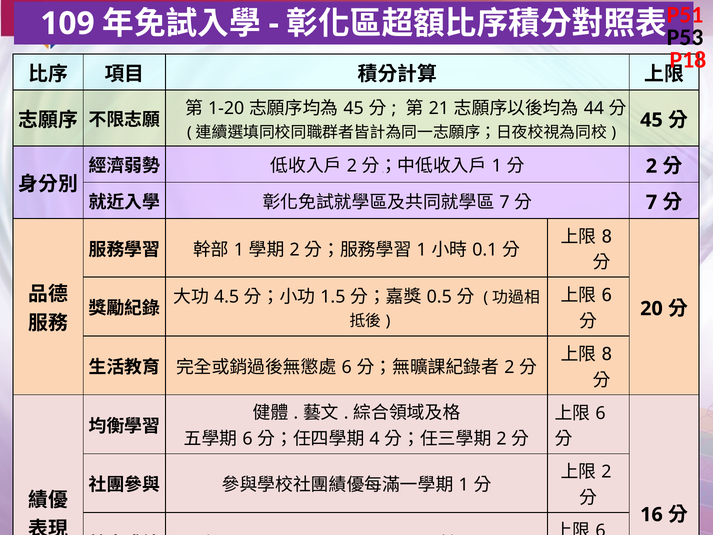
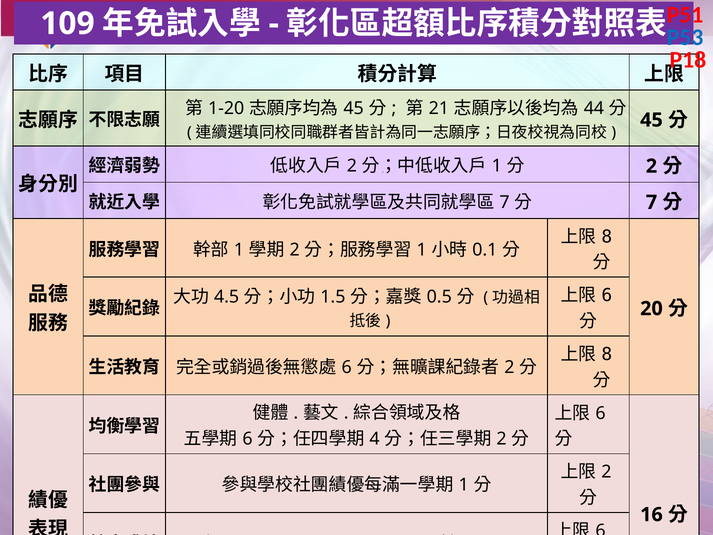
P53 colour: black -> blue (685, 37)
